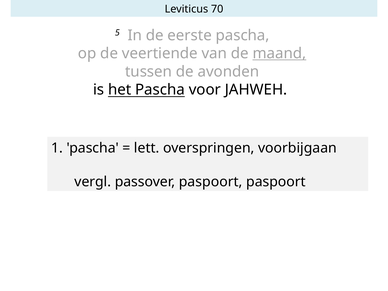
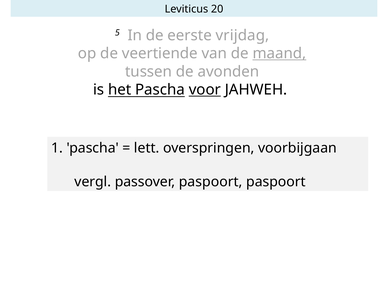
70: 70 -> 20 (217, 9)
eerste pascha: pascha -> vrijdag (242, 35)
voor underline: none -> present (205, 90)
